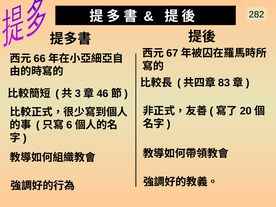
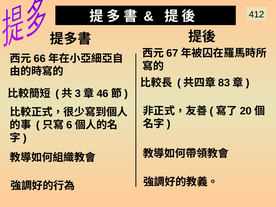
282: 282 -> 412 (256, 14)
